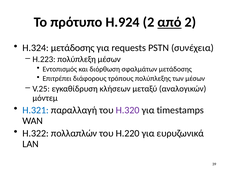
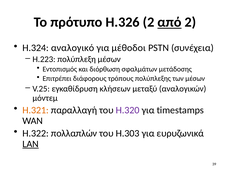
H.924: H.924 -> H.326 (123, 22)
H.324 μετάδοσης: μετάδοσης -> αναλογικό (73, 48)
requests: requests -> μέθοδοι (129, 48)
Η.321 colour: blue -> orange (36, 110)
H.220: H.220 -> H.303 (128, 134)
LAN underline: none -> present (31, 144)
